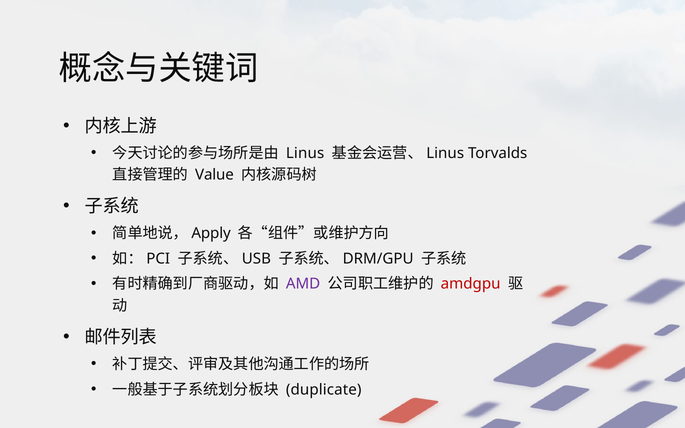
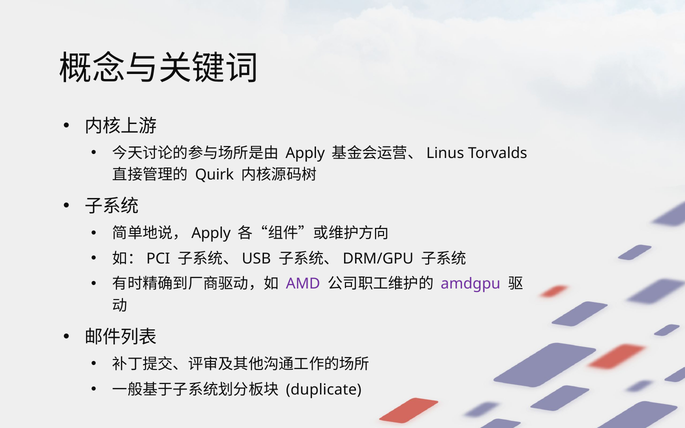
Linus: Linus -> Apply (305, 153)
Value: Value -> Quirk (214, 175)
amdgpu colour: red -> purple (471, 284)
